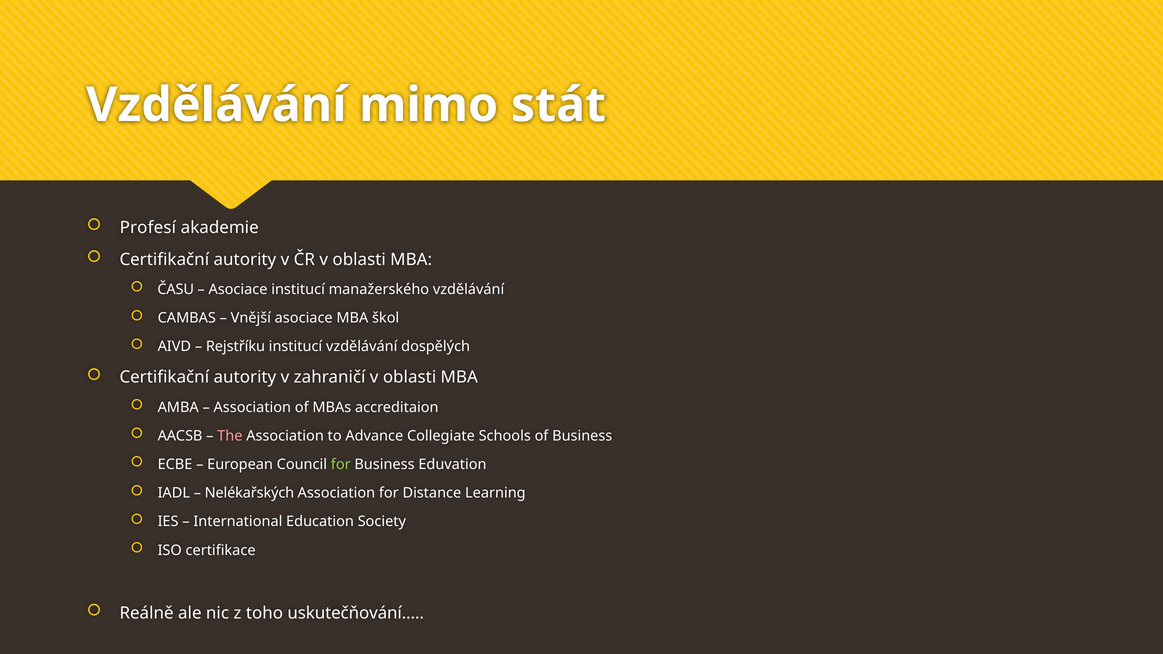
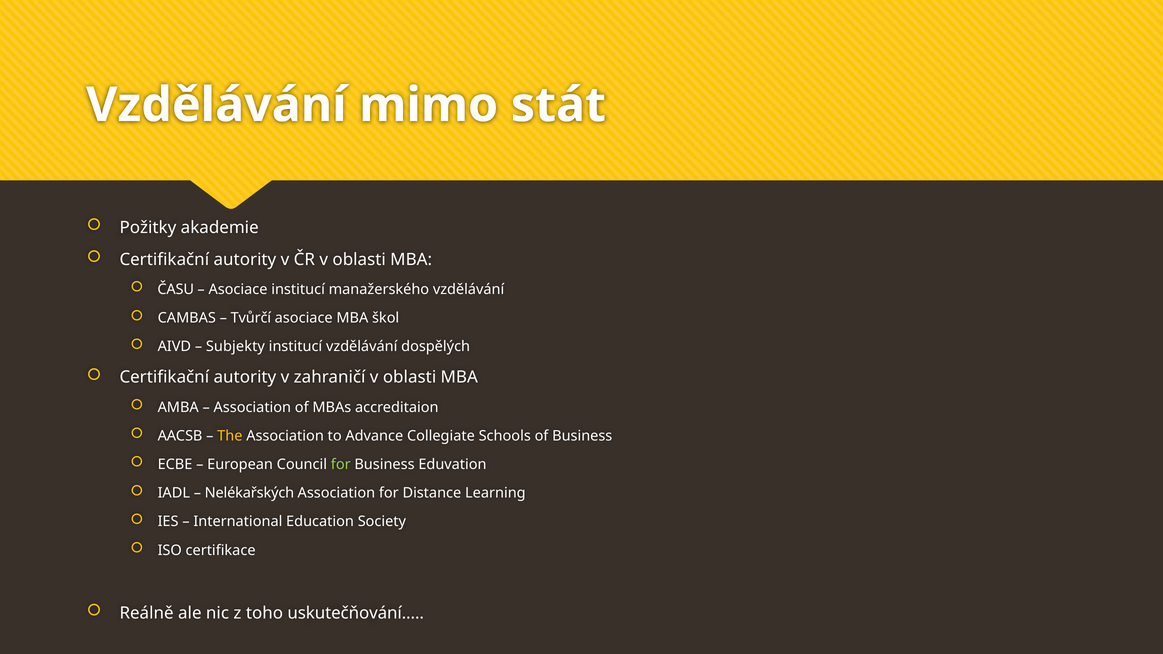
Profesí: Profesí -> Požitky (148, 228)
Vnější: Vnější -> Tvůrčí (251, 318)
Rejstříku: Rejstříku -> Subjekty (235, 347)
The colour: pink -> yellow (230, 436)
